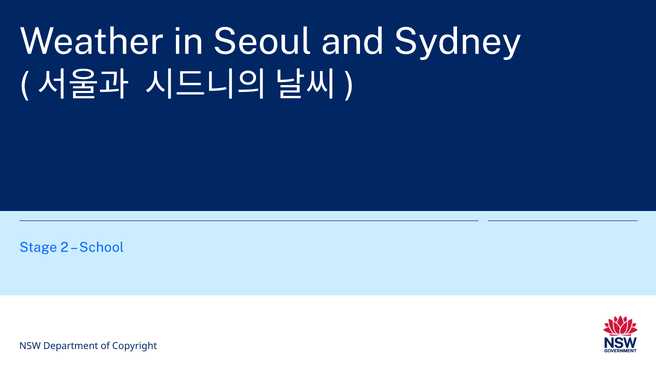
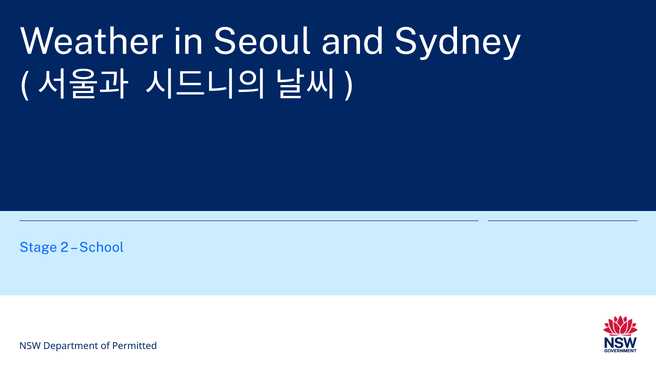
Copyright: Copyright -> Permitted (135, 346)
